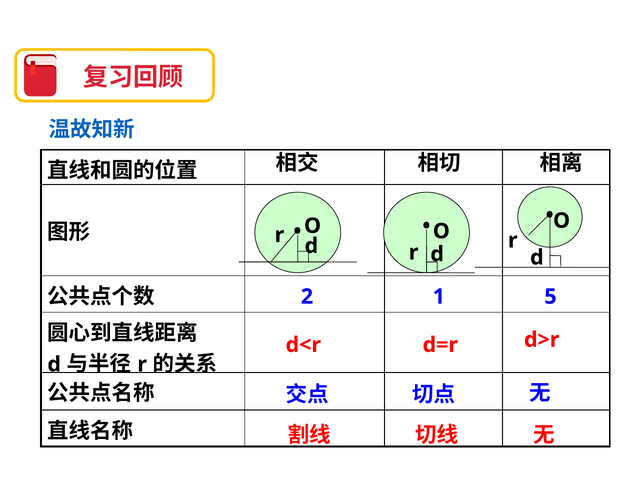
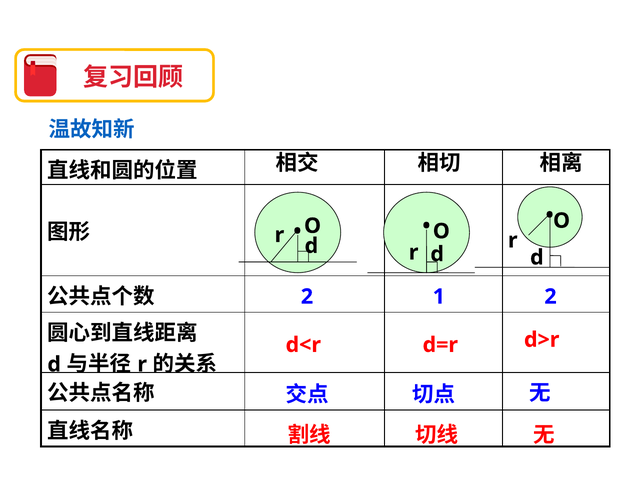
1 5: 5 -> 2 (550, 297)
